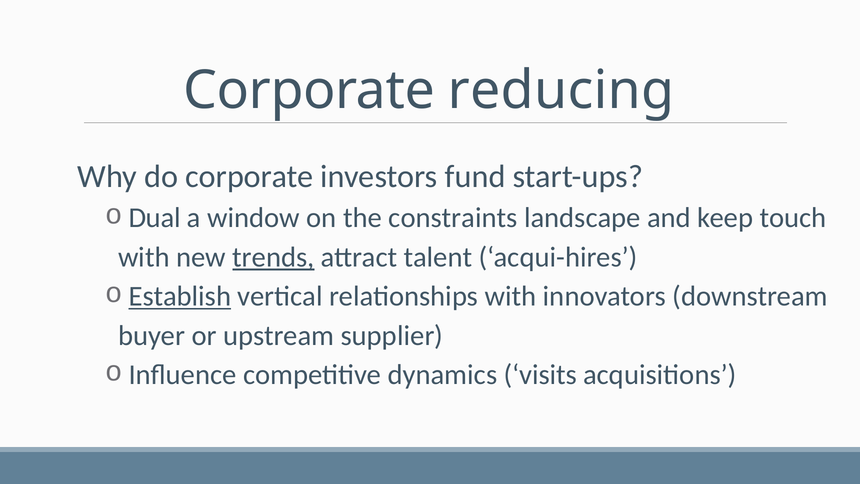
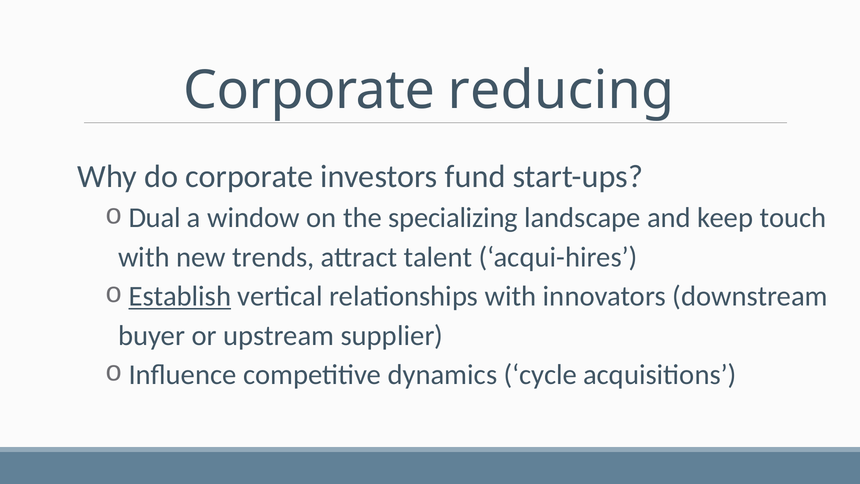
constraints: constraints -> specializing (453, 218)
trends underline: present -> none (273, 257)
visits: visits -> cycle (540, 375)
